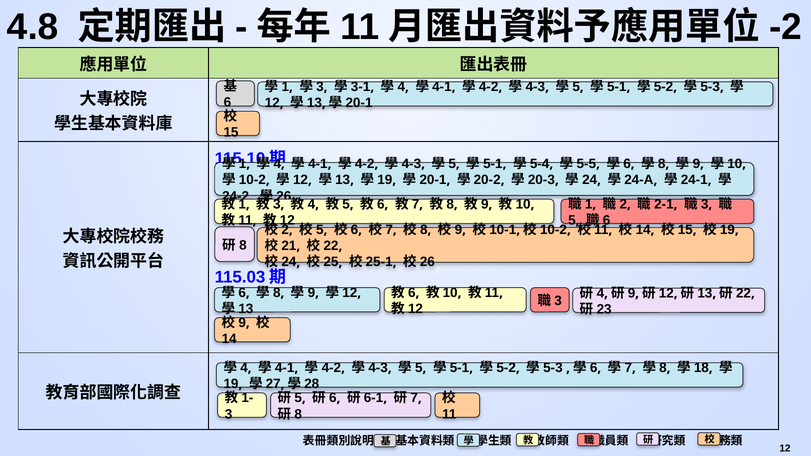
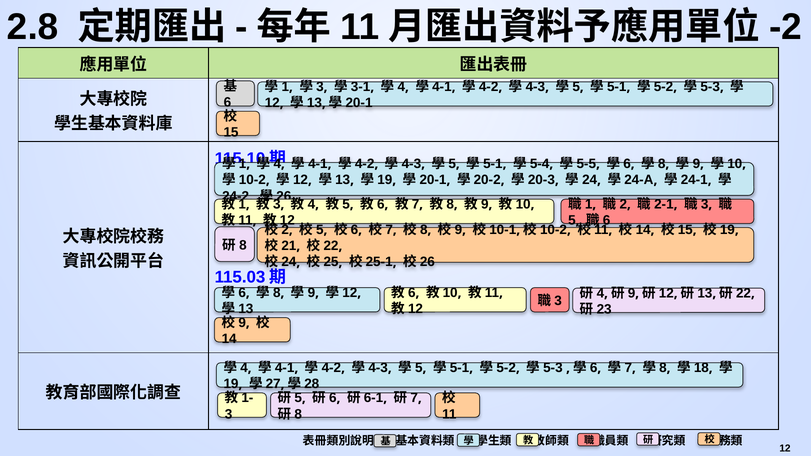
4.8: 4.8 -> 2.8 (33, 27)
